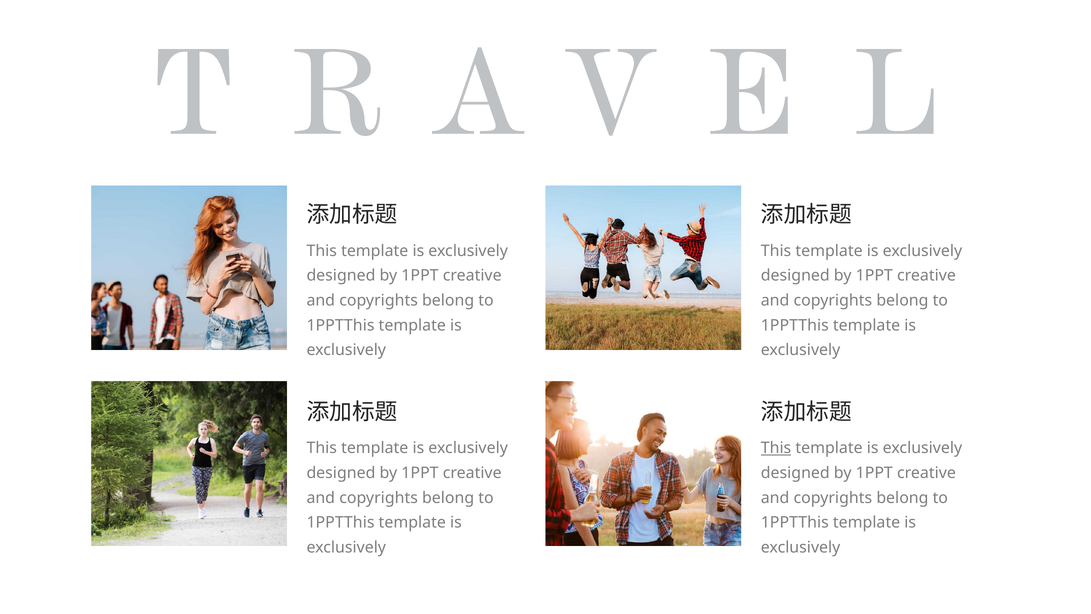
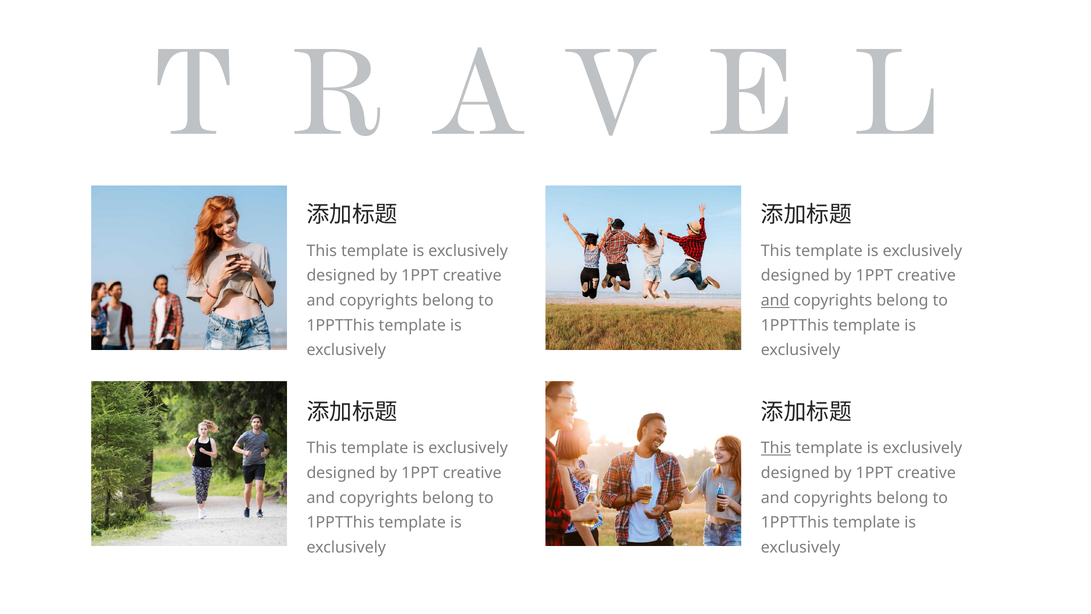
and underline: none -> present (775, 300)
